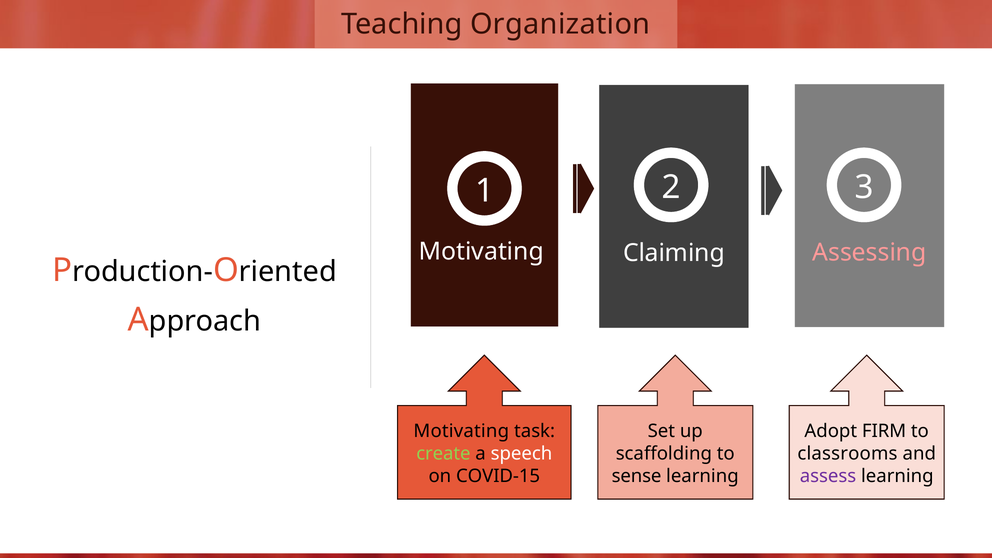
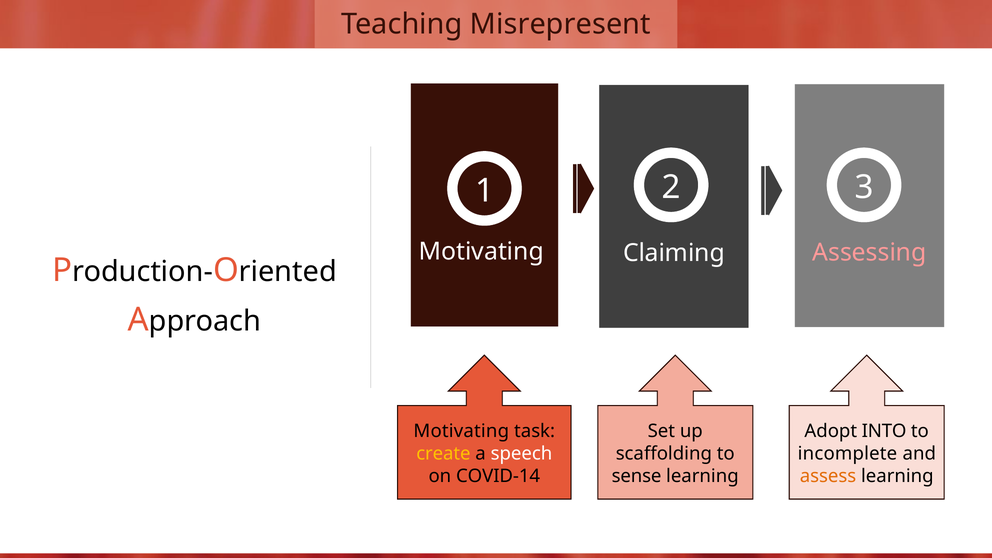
Organization: Organization -> Misrepresent (560, 24)
FIRM: FIRM -> INTO (884, 431)
create colour: light green -> yellow (443, 454)
classrooms: classrooms -> incomplete (847, 454)
COVID-15: COVID-15 -> COVID-14 (498, 476)
assess colour: purple -> orange (828, 476)
